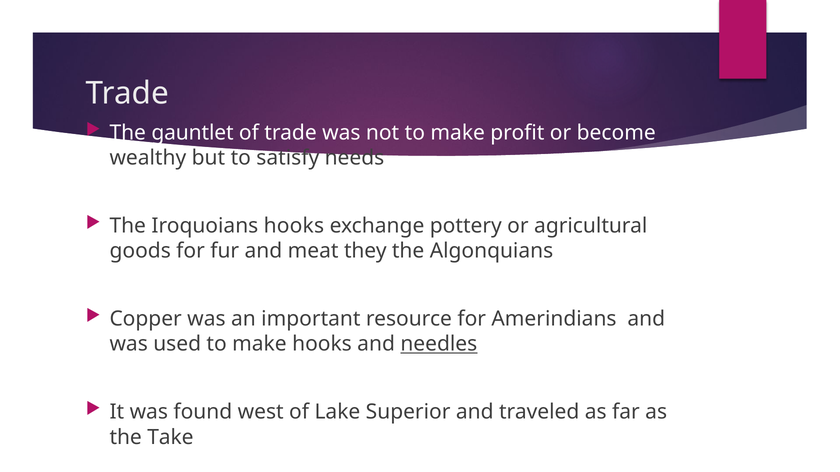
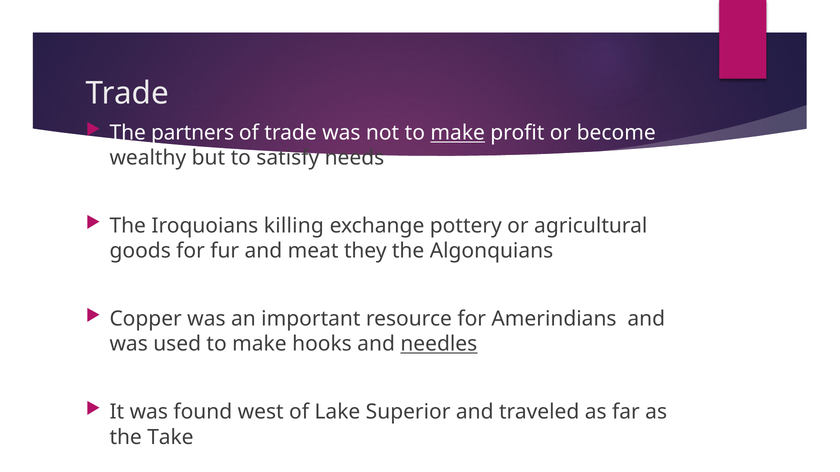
gauntlet: gauntlet -> partners (193, 133)
make underline: none -> present (458, 133)
Iroquoians hooks: hooks -> killing (294, 226)
